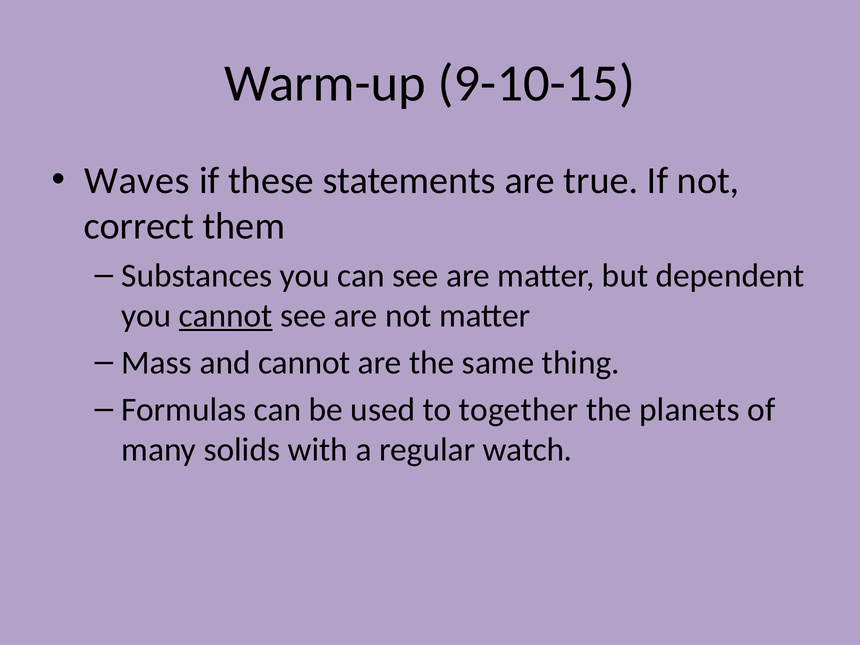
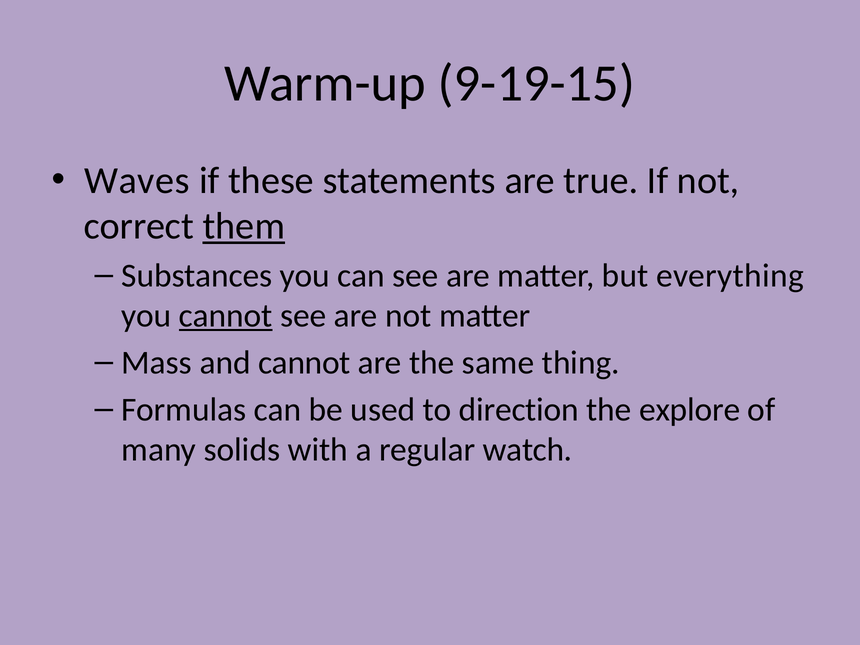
9-10-15: 9-10-15 -> 9-19-15 (536, 83)
them underline: none -> present (244, 226)
dependent: dependent -> everything (730, 276)
together: together -> direction (519, 410)
planets: planets -> explore (690, 410)
